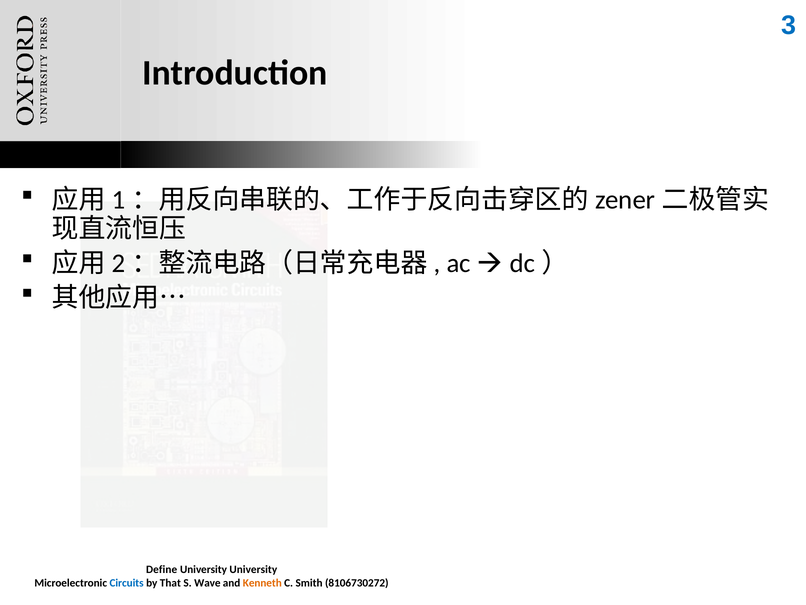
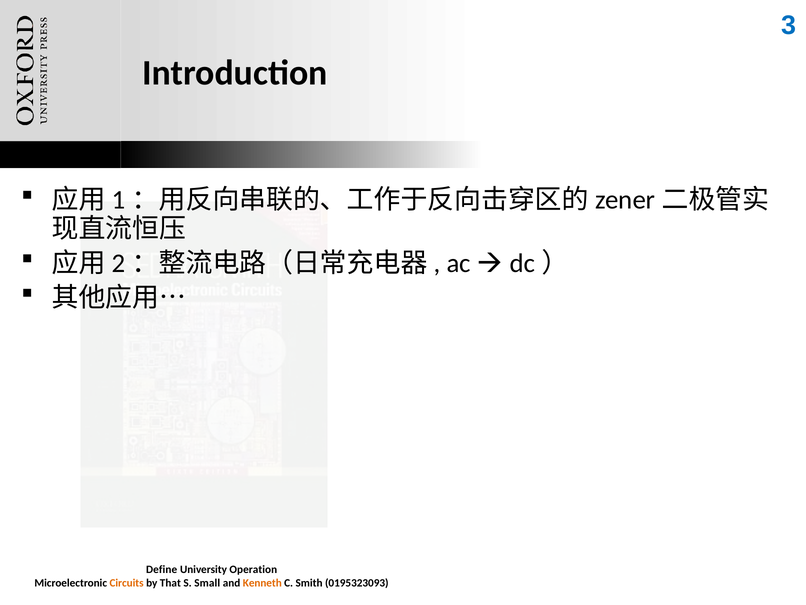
University University: University -> Operation (253, 569)
Circuits colour: blue -> orange (127, 582)
Wave: Wave -> Small (207, 582)
8106730272: 8106730272 -> 0195323093 (357, 582)
